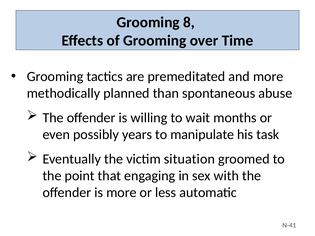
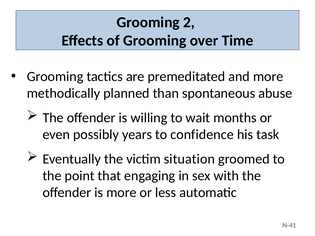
8: 8 -> 2 (189, 22)
manipulate: manipulate -> confidence (202, 135)
